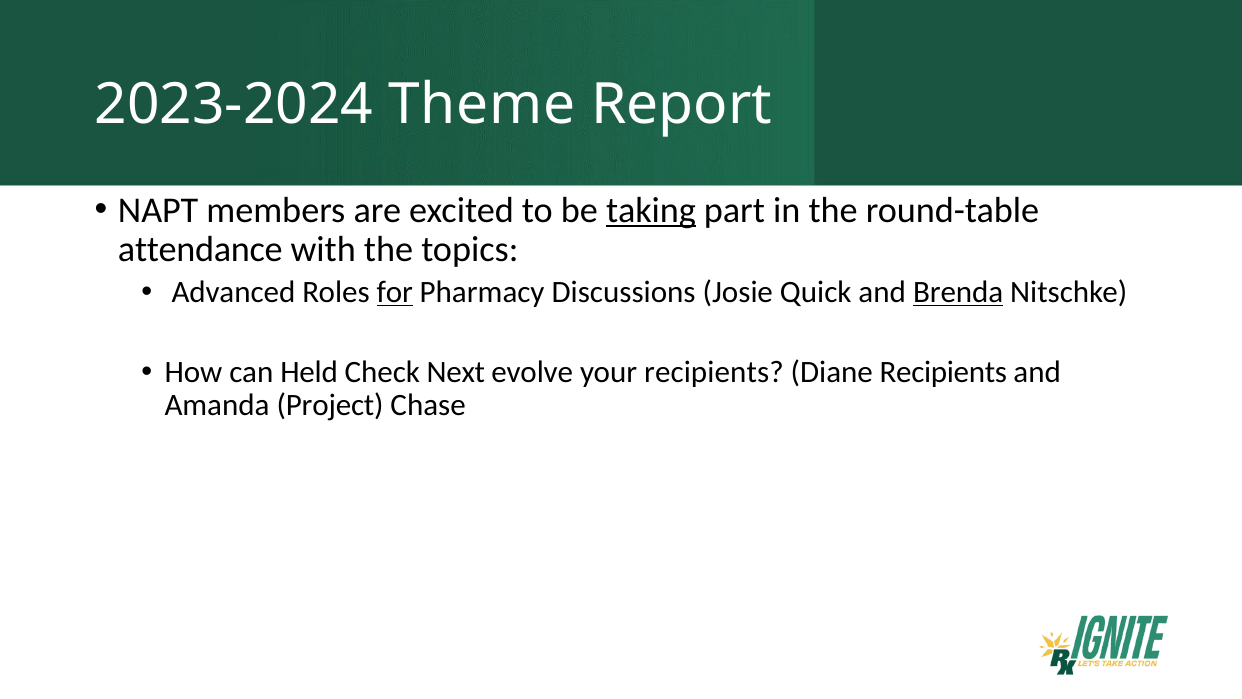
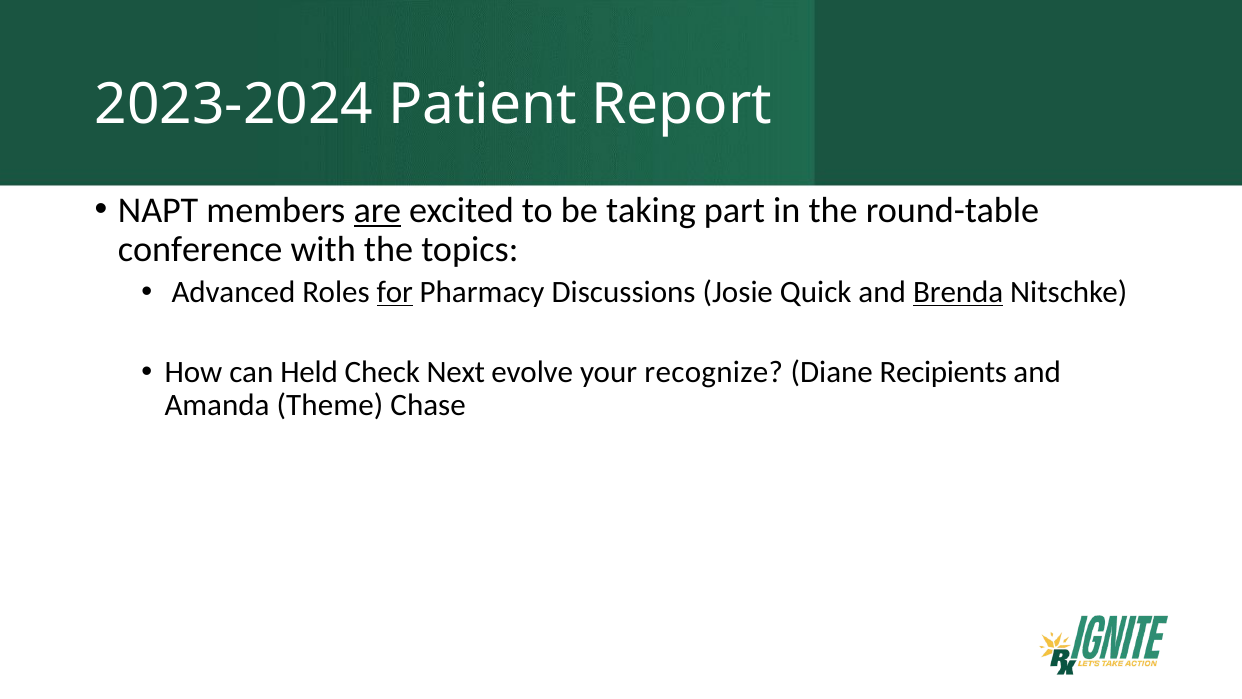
Theme: Theme -> Patient (482, 104)
are underline: none -> present (377, 210)
taking underline: present -> none (651, 210)
attendance: attendance -> conference (200, 249)
your recipients: recipients -> recognize (714, 372)
Project: Project -> Theme (330, 405)
